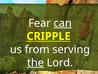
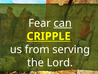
the underline: present -> none (35, 62)
